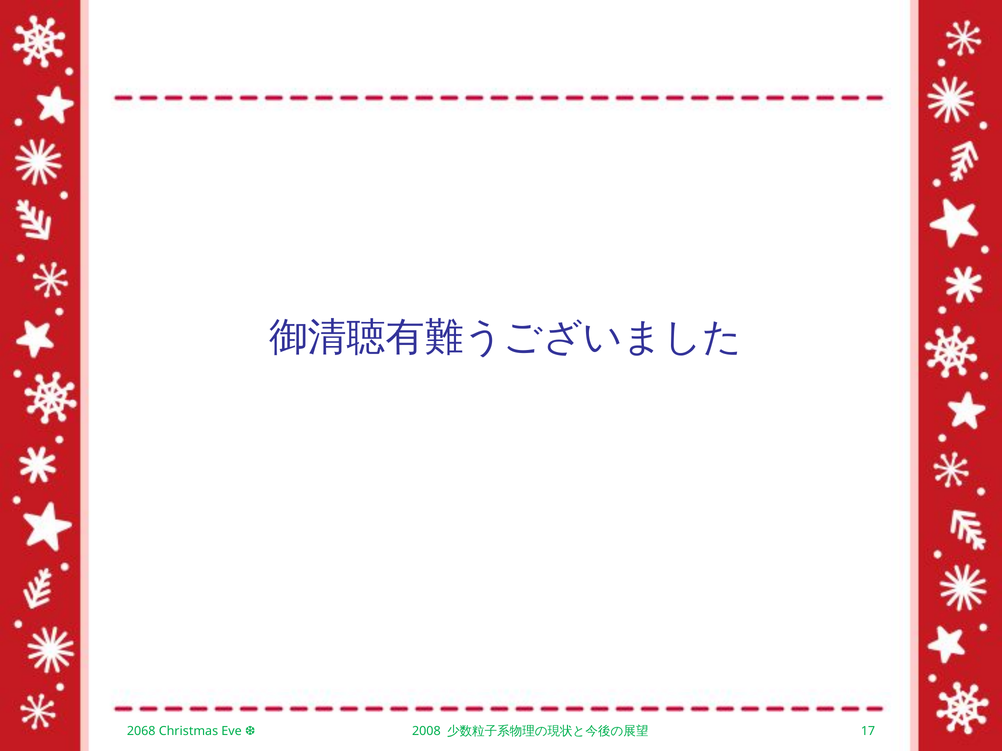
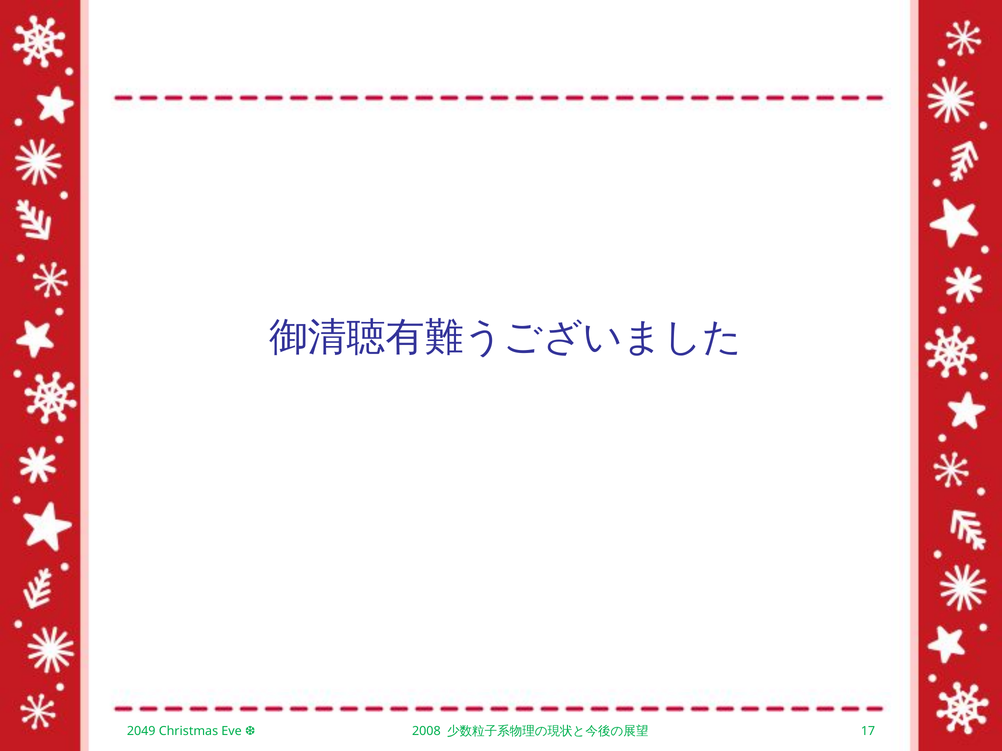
2068: 2068 -> 2049 (141, 732)
